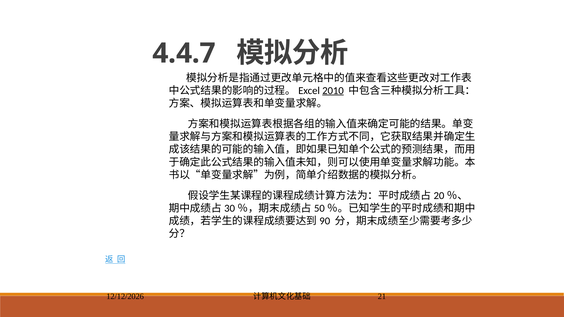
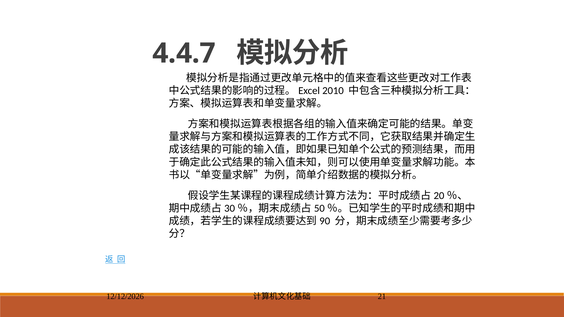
2010 underline: present -> none (333, 91)
